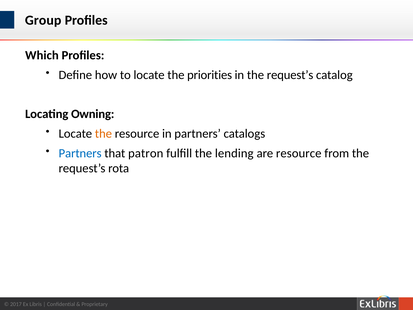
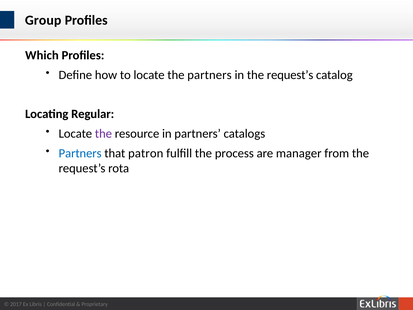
the priorities: priorities -> partners (209, 75)
Owning: Owning -> Regular (93, 114)
the colour: orange -> purple (103, 134)
lending: lending -> process (234, 153)
are resource: resource -> manager (299, 153)
